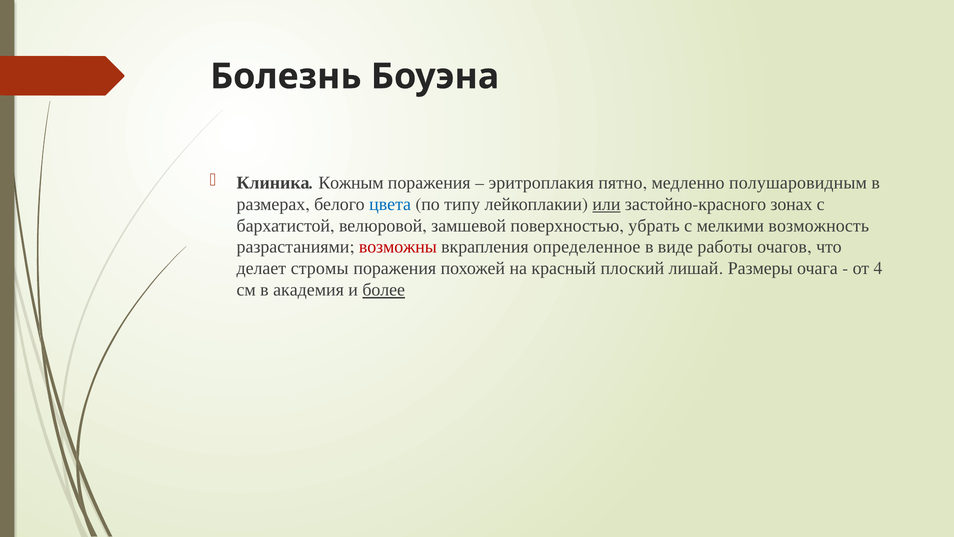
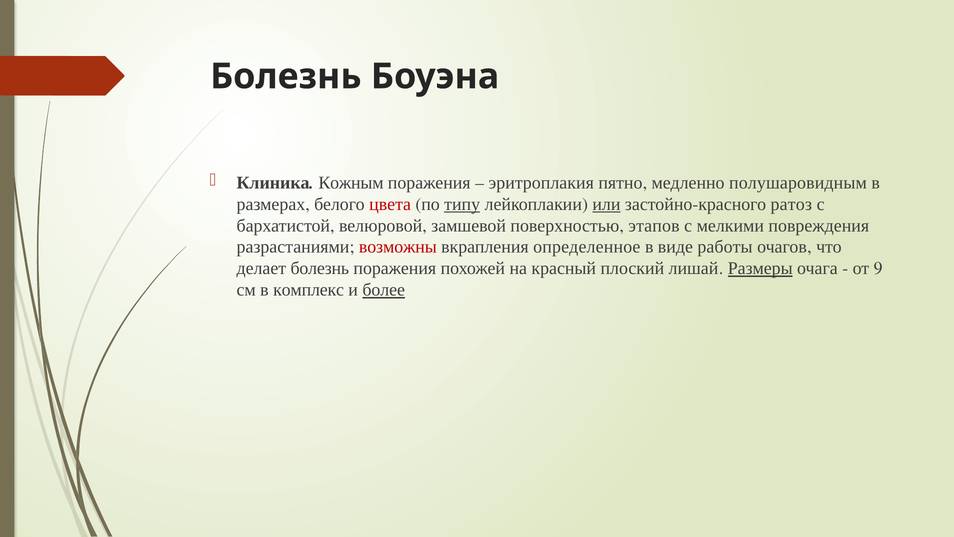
цвета colour: blue -> red (390, 204)
типу underline: none -> present (462, 204)
зонах: зонах -> ратоз (791, 204)
убрать: убрать -> этапов (654, 225)
возможность: возможность -> повреждения (819, 225)
делает стромы: стромы -> болезнь (320, 268)
Размеры underline: none -> present (760, 268)
4: 4 -> 9 (878, 268)
академия: академия -> комплекс (309, 290)
